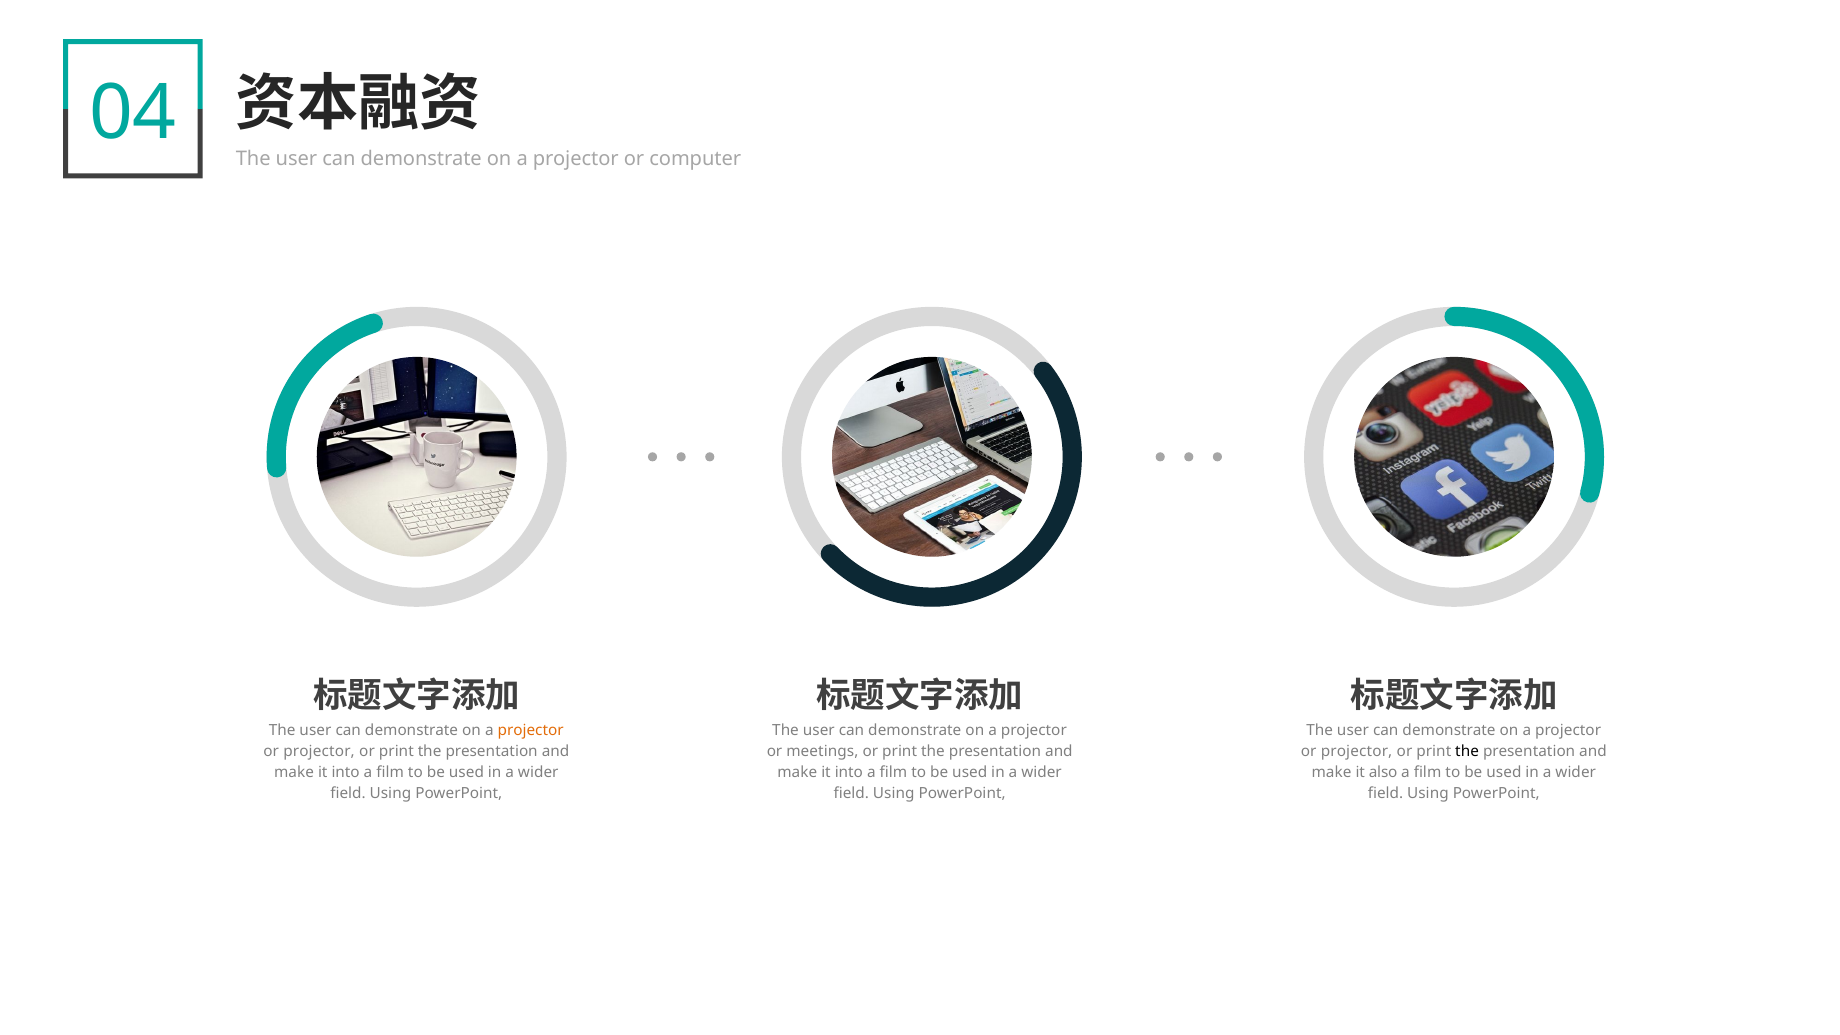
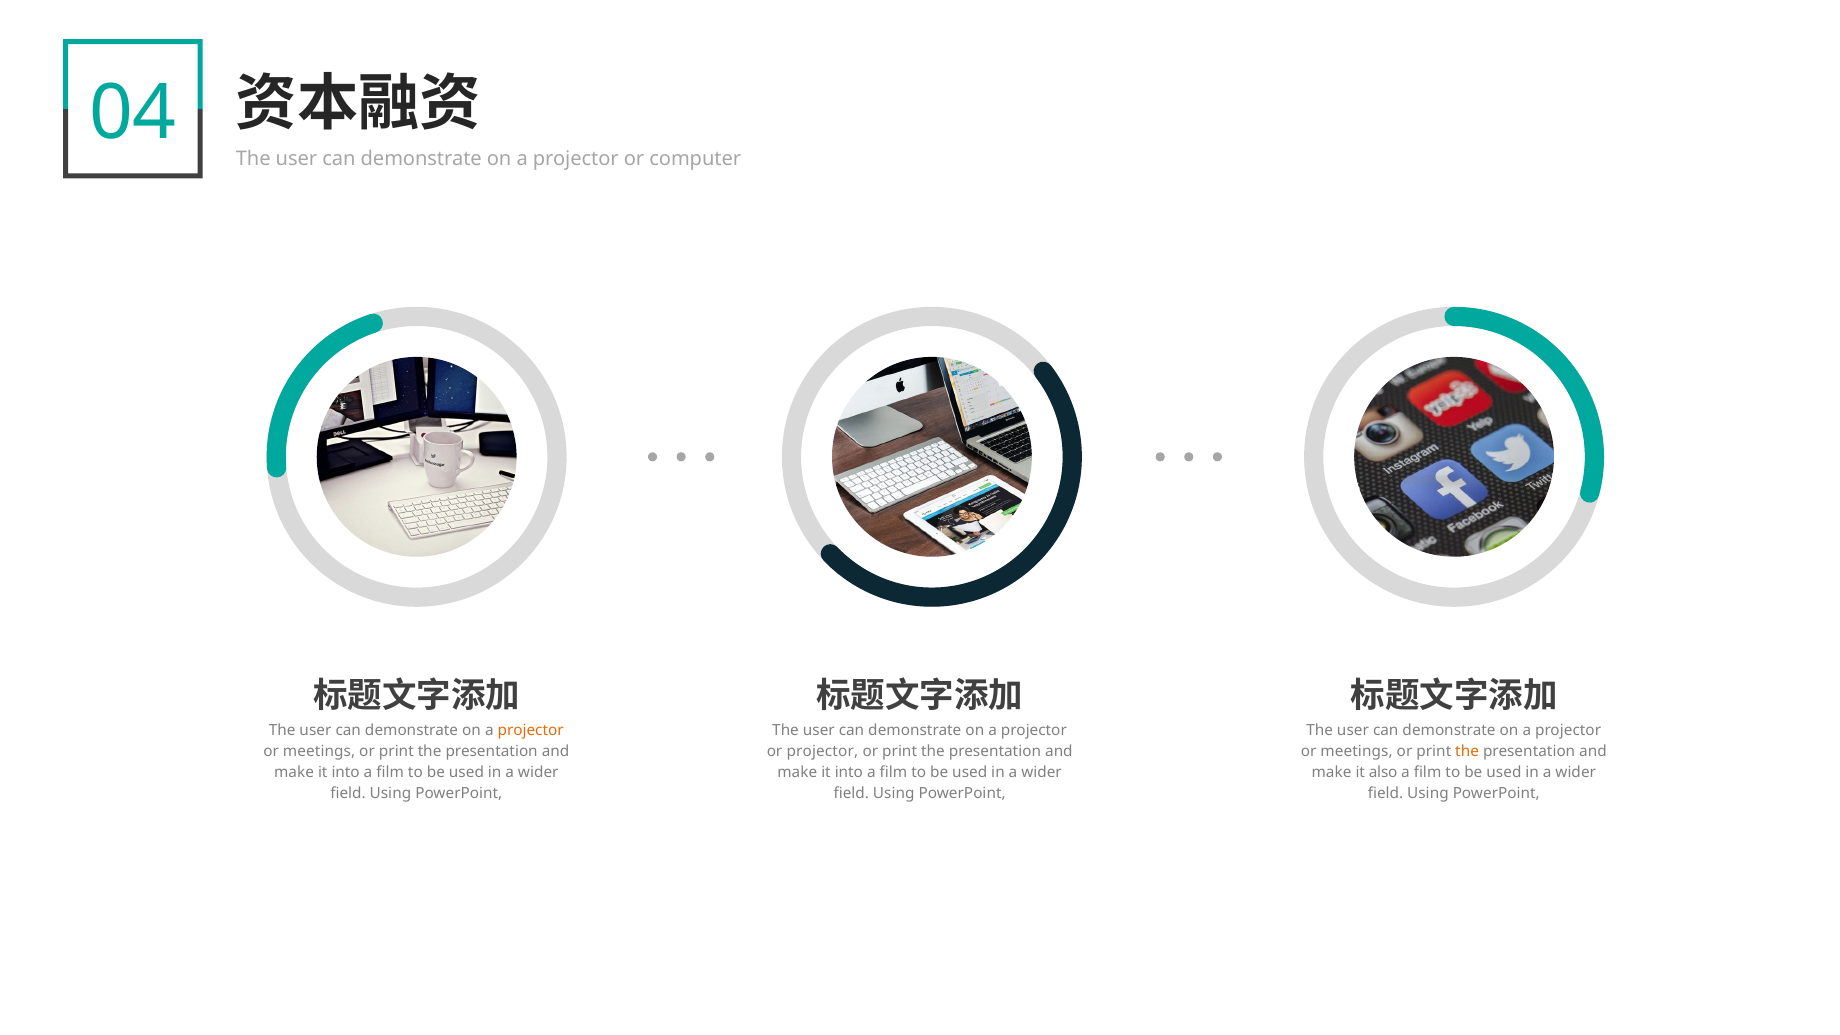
projector: projector -> meetings (319, 752)
or meetings: meetings -> projector (822, 752)
projector: projector -> meetings (1357, 752)
the colour: black -> orange (1467, 752)
